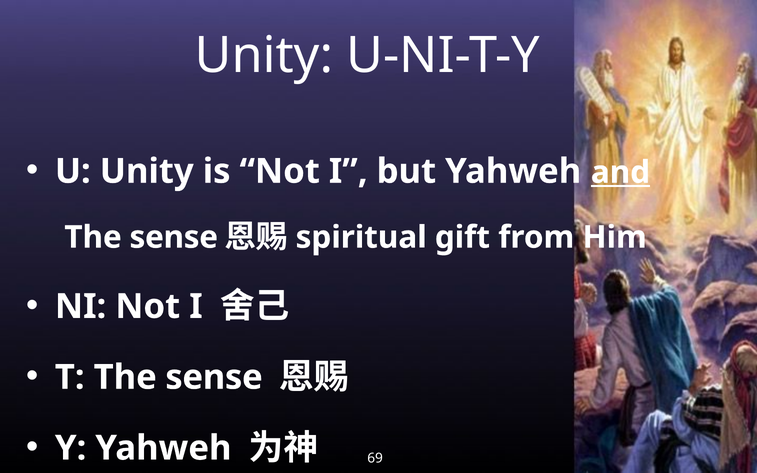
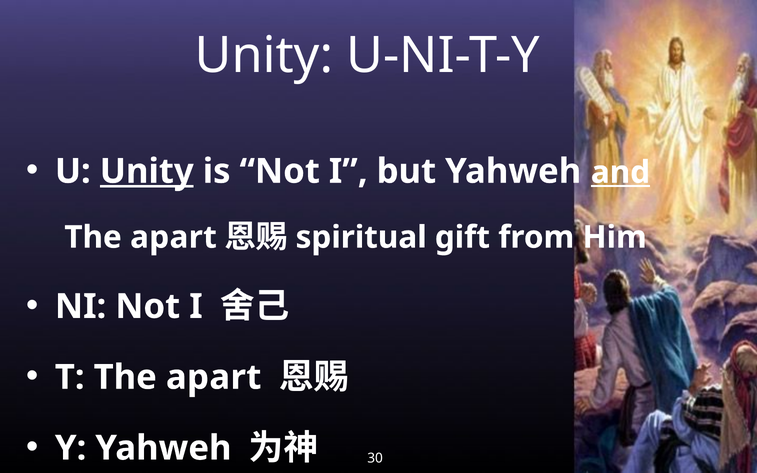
Unity underline: none -> present (147, 171)
sense: sense -> apart (173, 237)
T The sense: sense -> apart (214, 377)
69: 69 -> 30 (375, 458)
